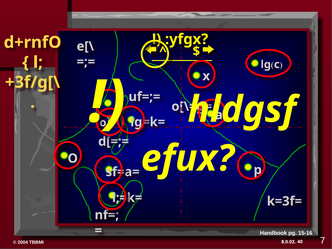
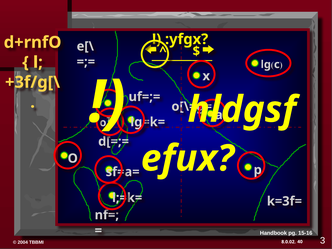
7: 7 -> 3 (323, 241)
